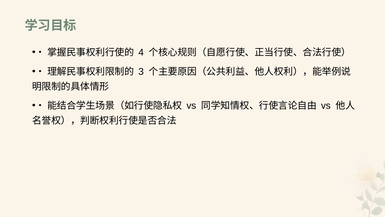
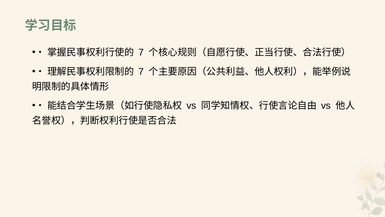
4: 4 -> 7 (141, 52)
3: 3 -> 7 (141, 71)
